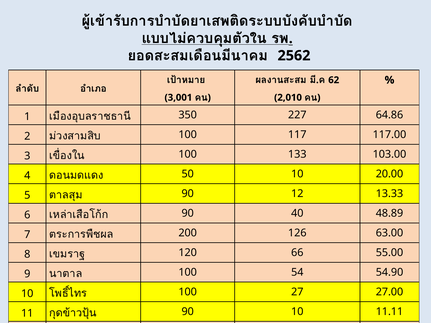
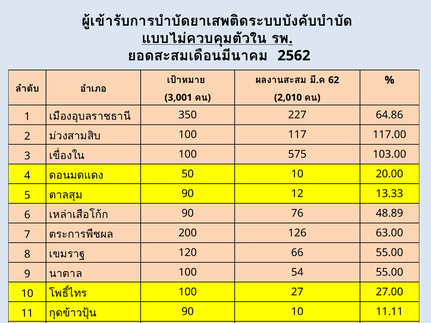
133: 133 -> 575 (297, 155)
40: 40 -> 76 (297, 214)
54 54.90: 54.90 -> 55.00 (390, 273)
